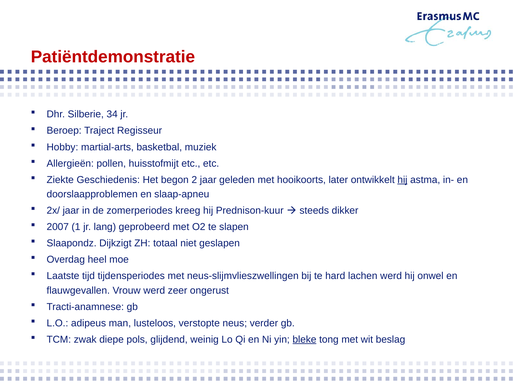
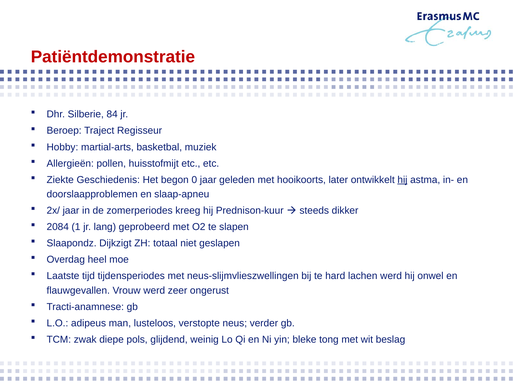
34: 34 -> 84 (112, 114)
2: 2 -> 0 (194, 180)
2007: 2007 -> 2084 (58, 227)
bleke underline: present -> none (304, 339)
